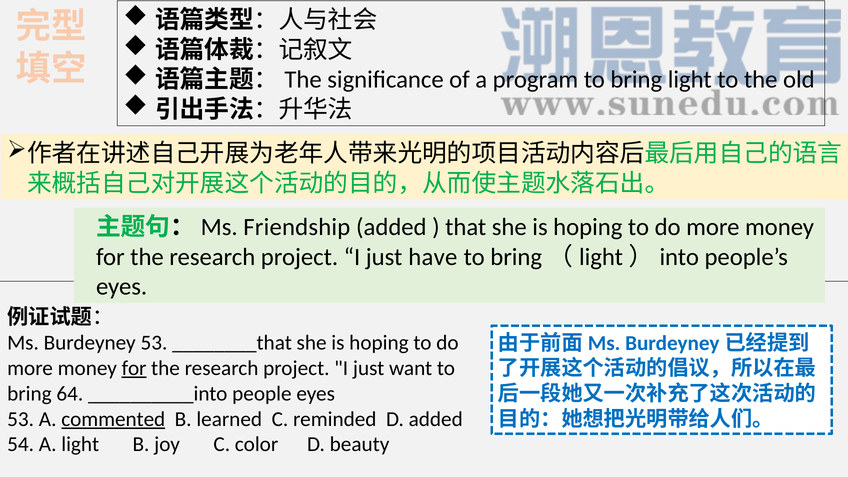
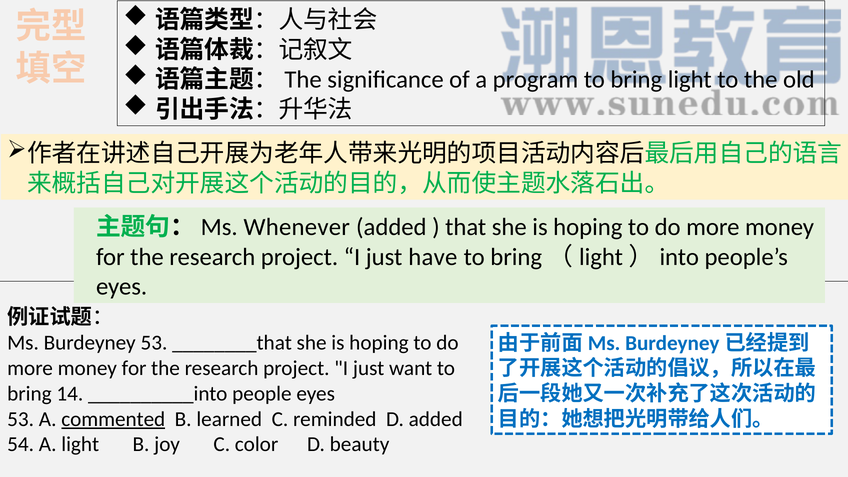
Friendship: Friendship -> Whenever (297, 227)
for underline: present -> none (134, 368)
64: 64 -> 14 (70, 394)
